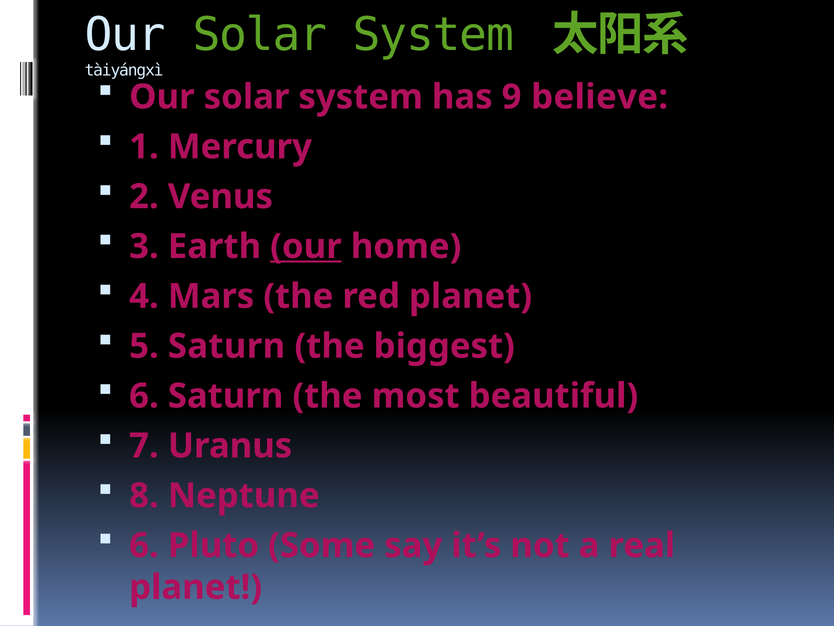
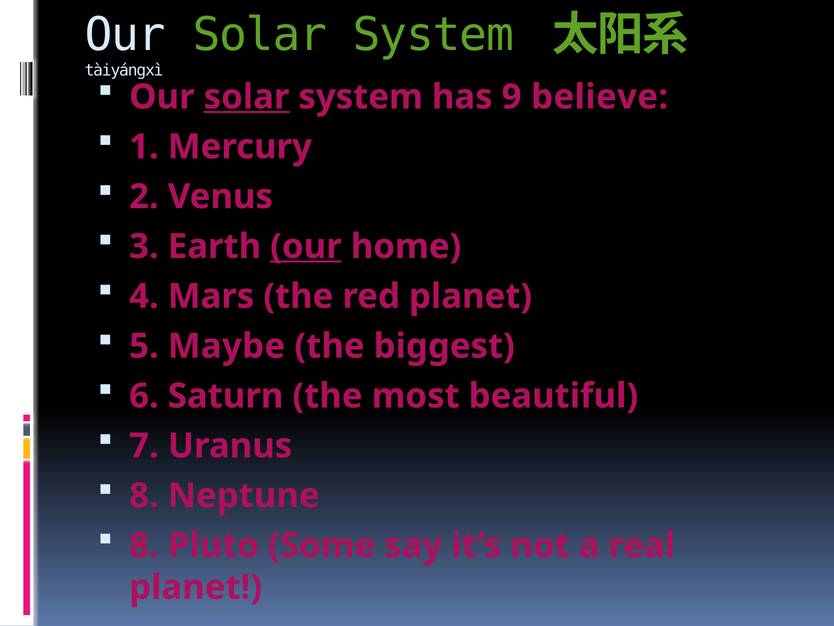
solar underline: none -> present (247, 97)
5 Saturn: Saturn -> Maybe (227, 346)
6: 6 -> 8 (144, 545)
